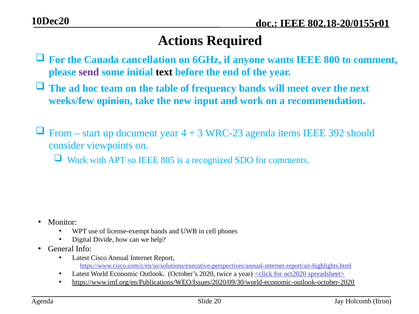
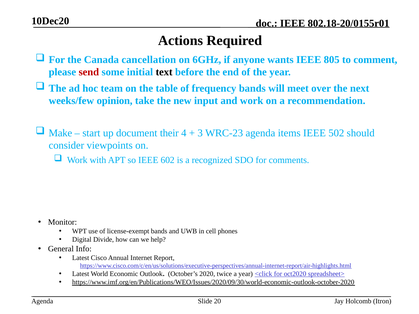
800: 800 -> 805 (332, 60)
send colour: purple -> red (89, 72)
From: From -> Make (60, 133)
document year: year -> their (169, 133)
392: 392 -> 502 (336, 133)
805: 805 -> 602 (168, 160)
